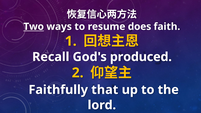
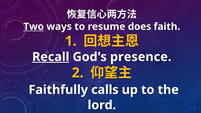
Recall underline: none -> present (51, 57)
produced: produced -> presence (141, 57)
that: that -> calls (105, 90)
